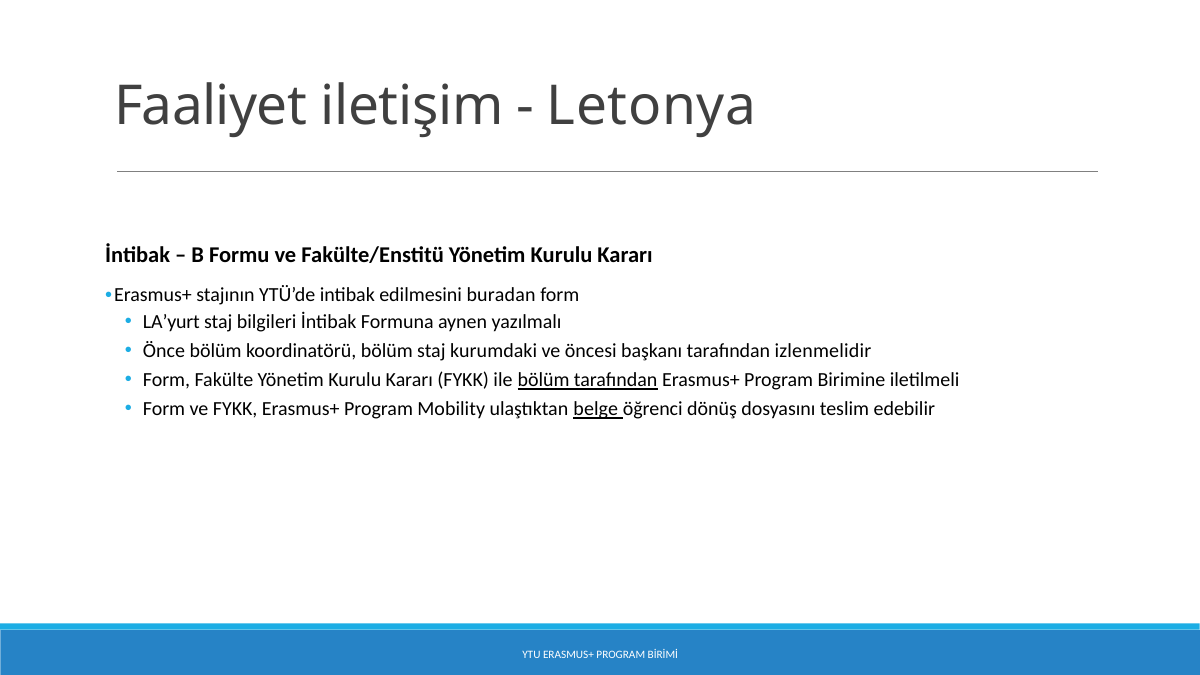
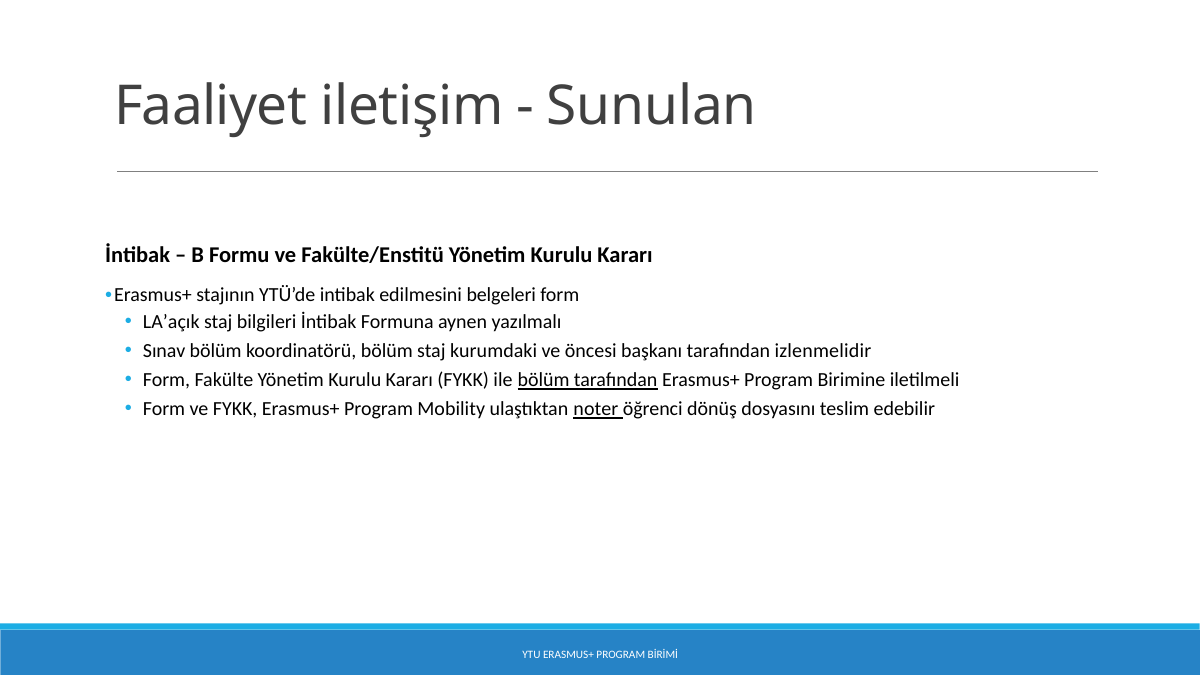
Letonya: Letonya -> Sunulan (652, 106)
buradan: buradan -> belgeleri (501, 295)
LA’yurt: LA’yurt -> LA’açık (171, 322)
Önce: Önce -> Sınav (164, 351)
belge: belge -> noter (596, 409)
